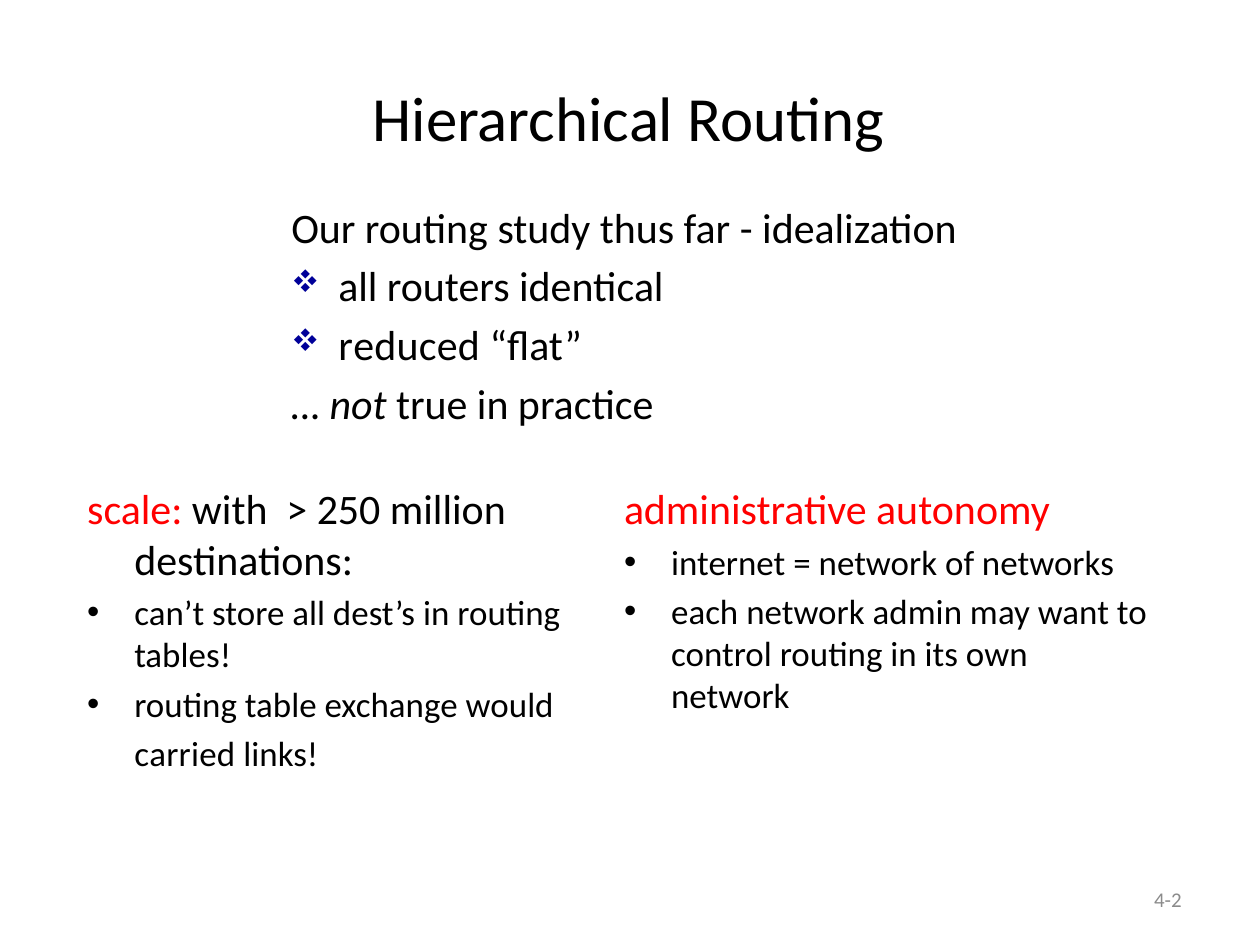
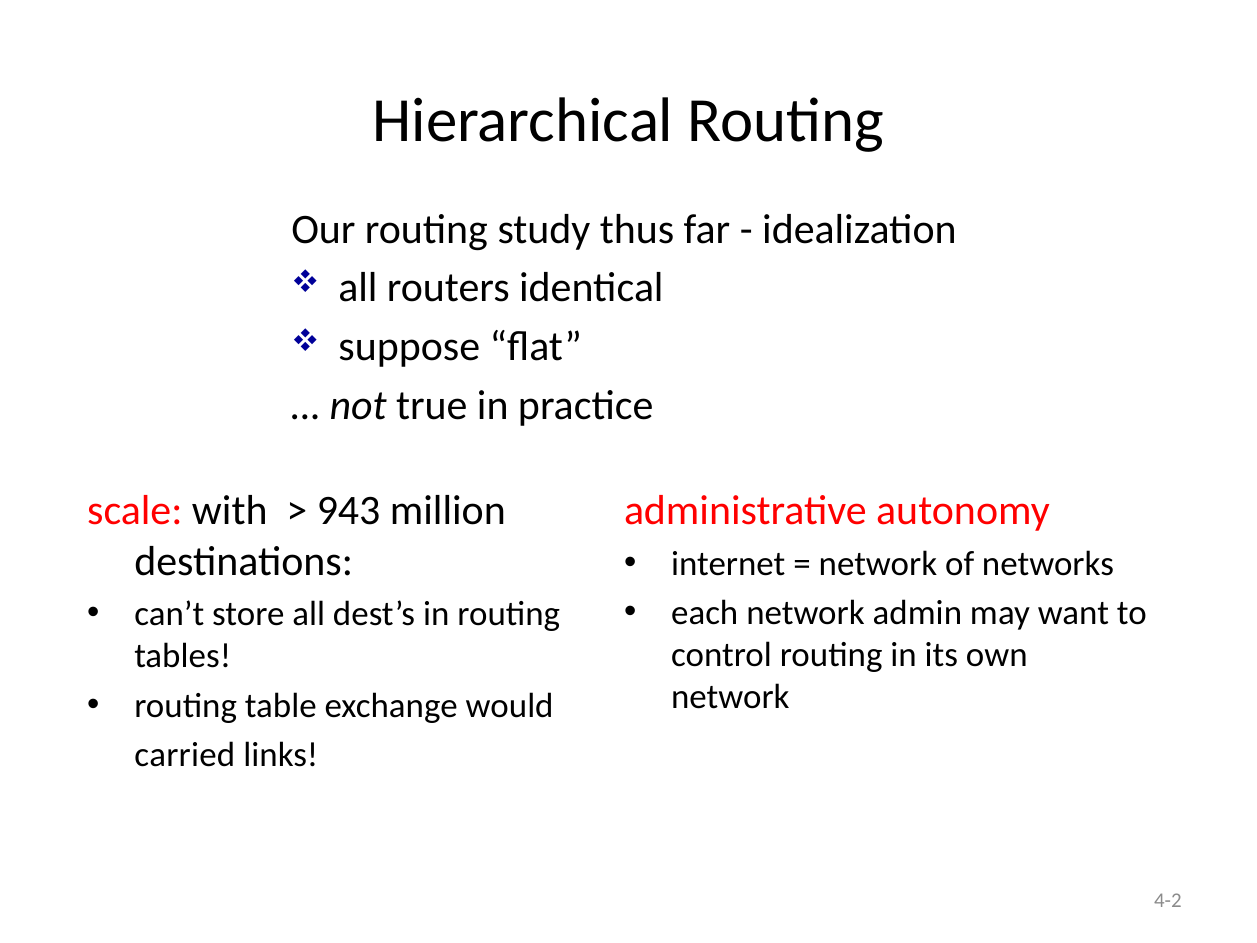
reduced: reduced -> suppose (409, 347)
250: 250 -> 943 (349, 511)
